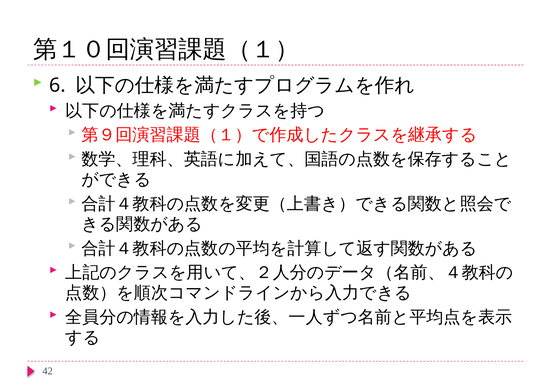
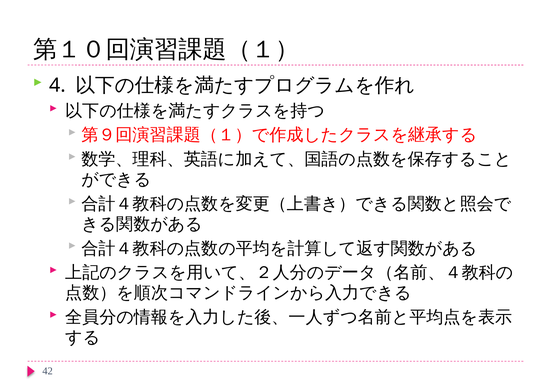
6: 6 -> 4 (57, 85)
